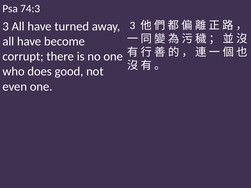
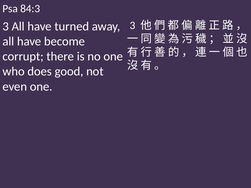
74:3: 74:3 -> 84:3 (30, 9)
